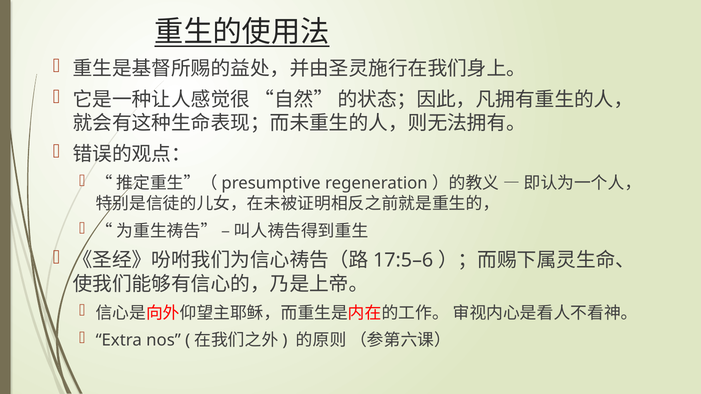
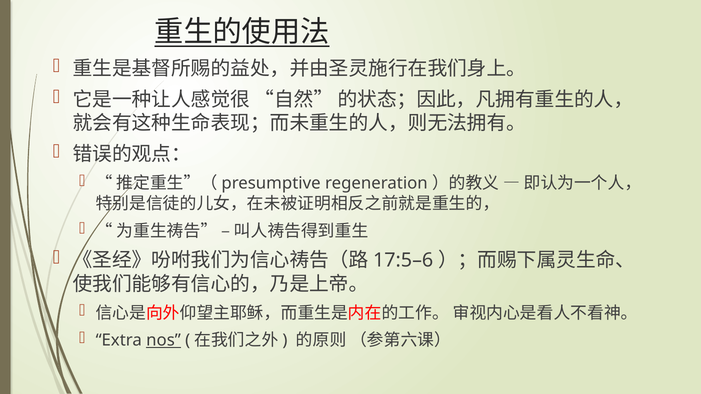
nos underline: none -> present (164, 341)
